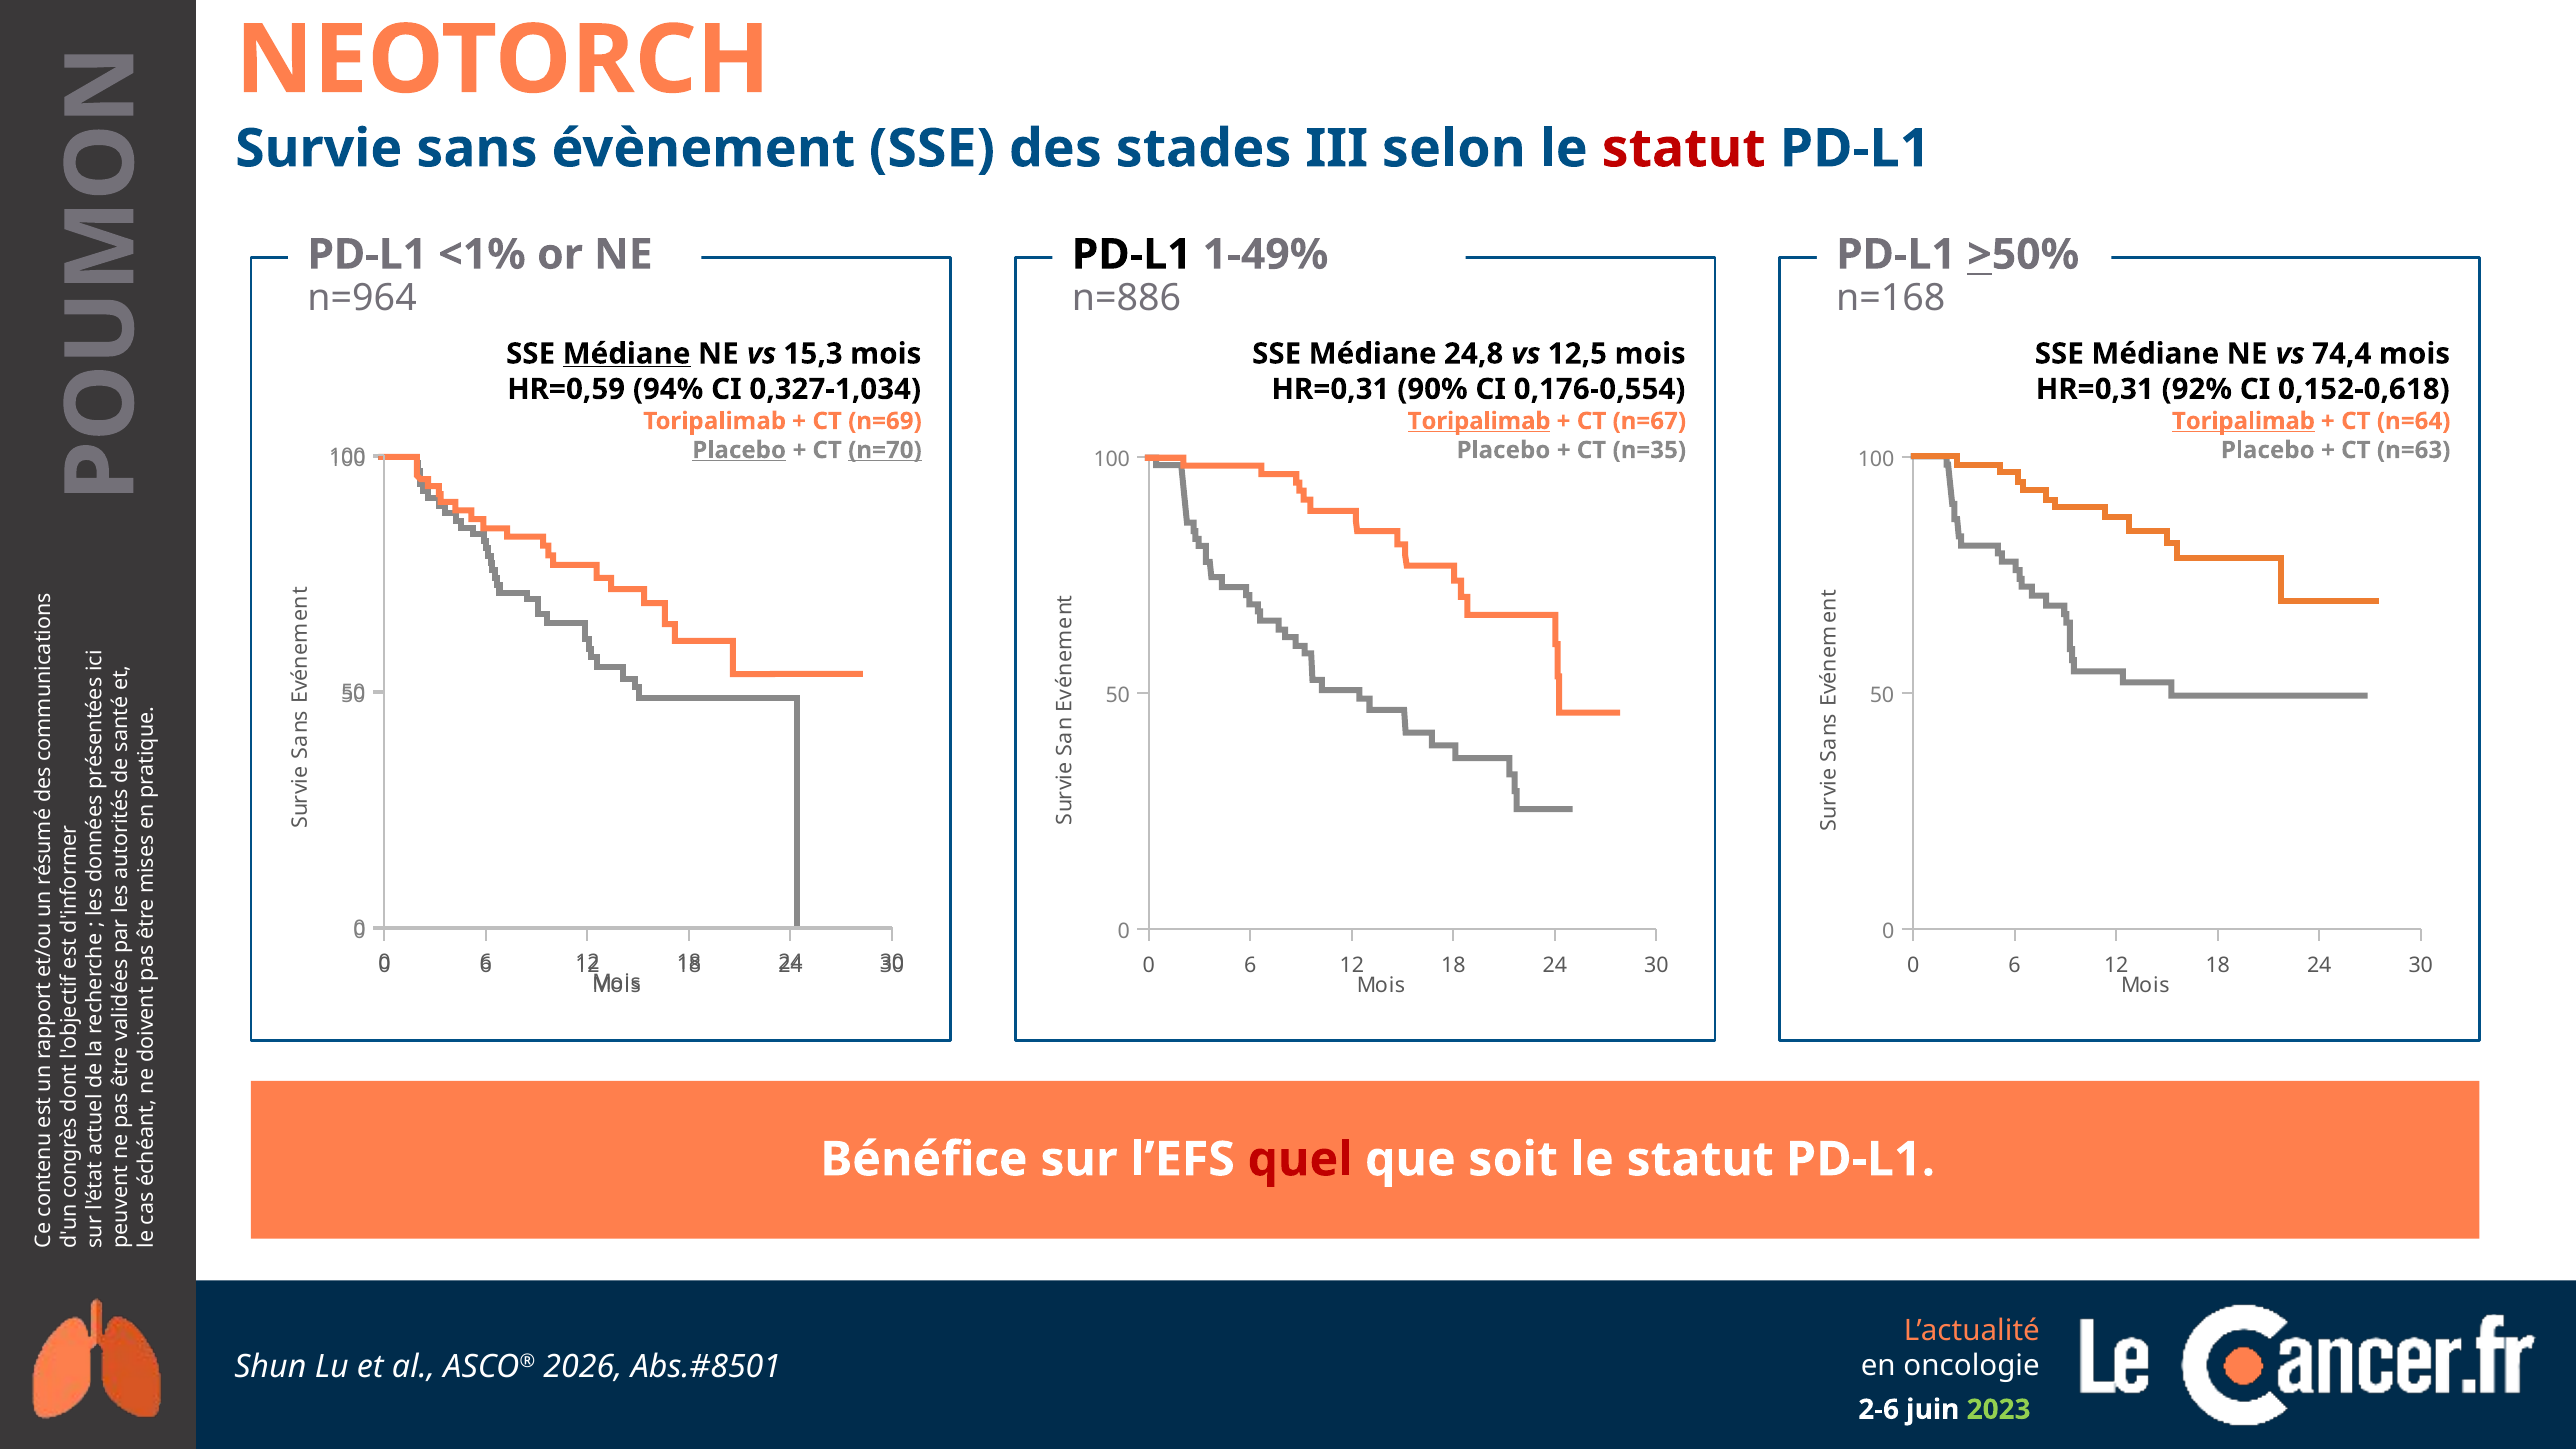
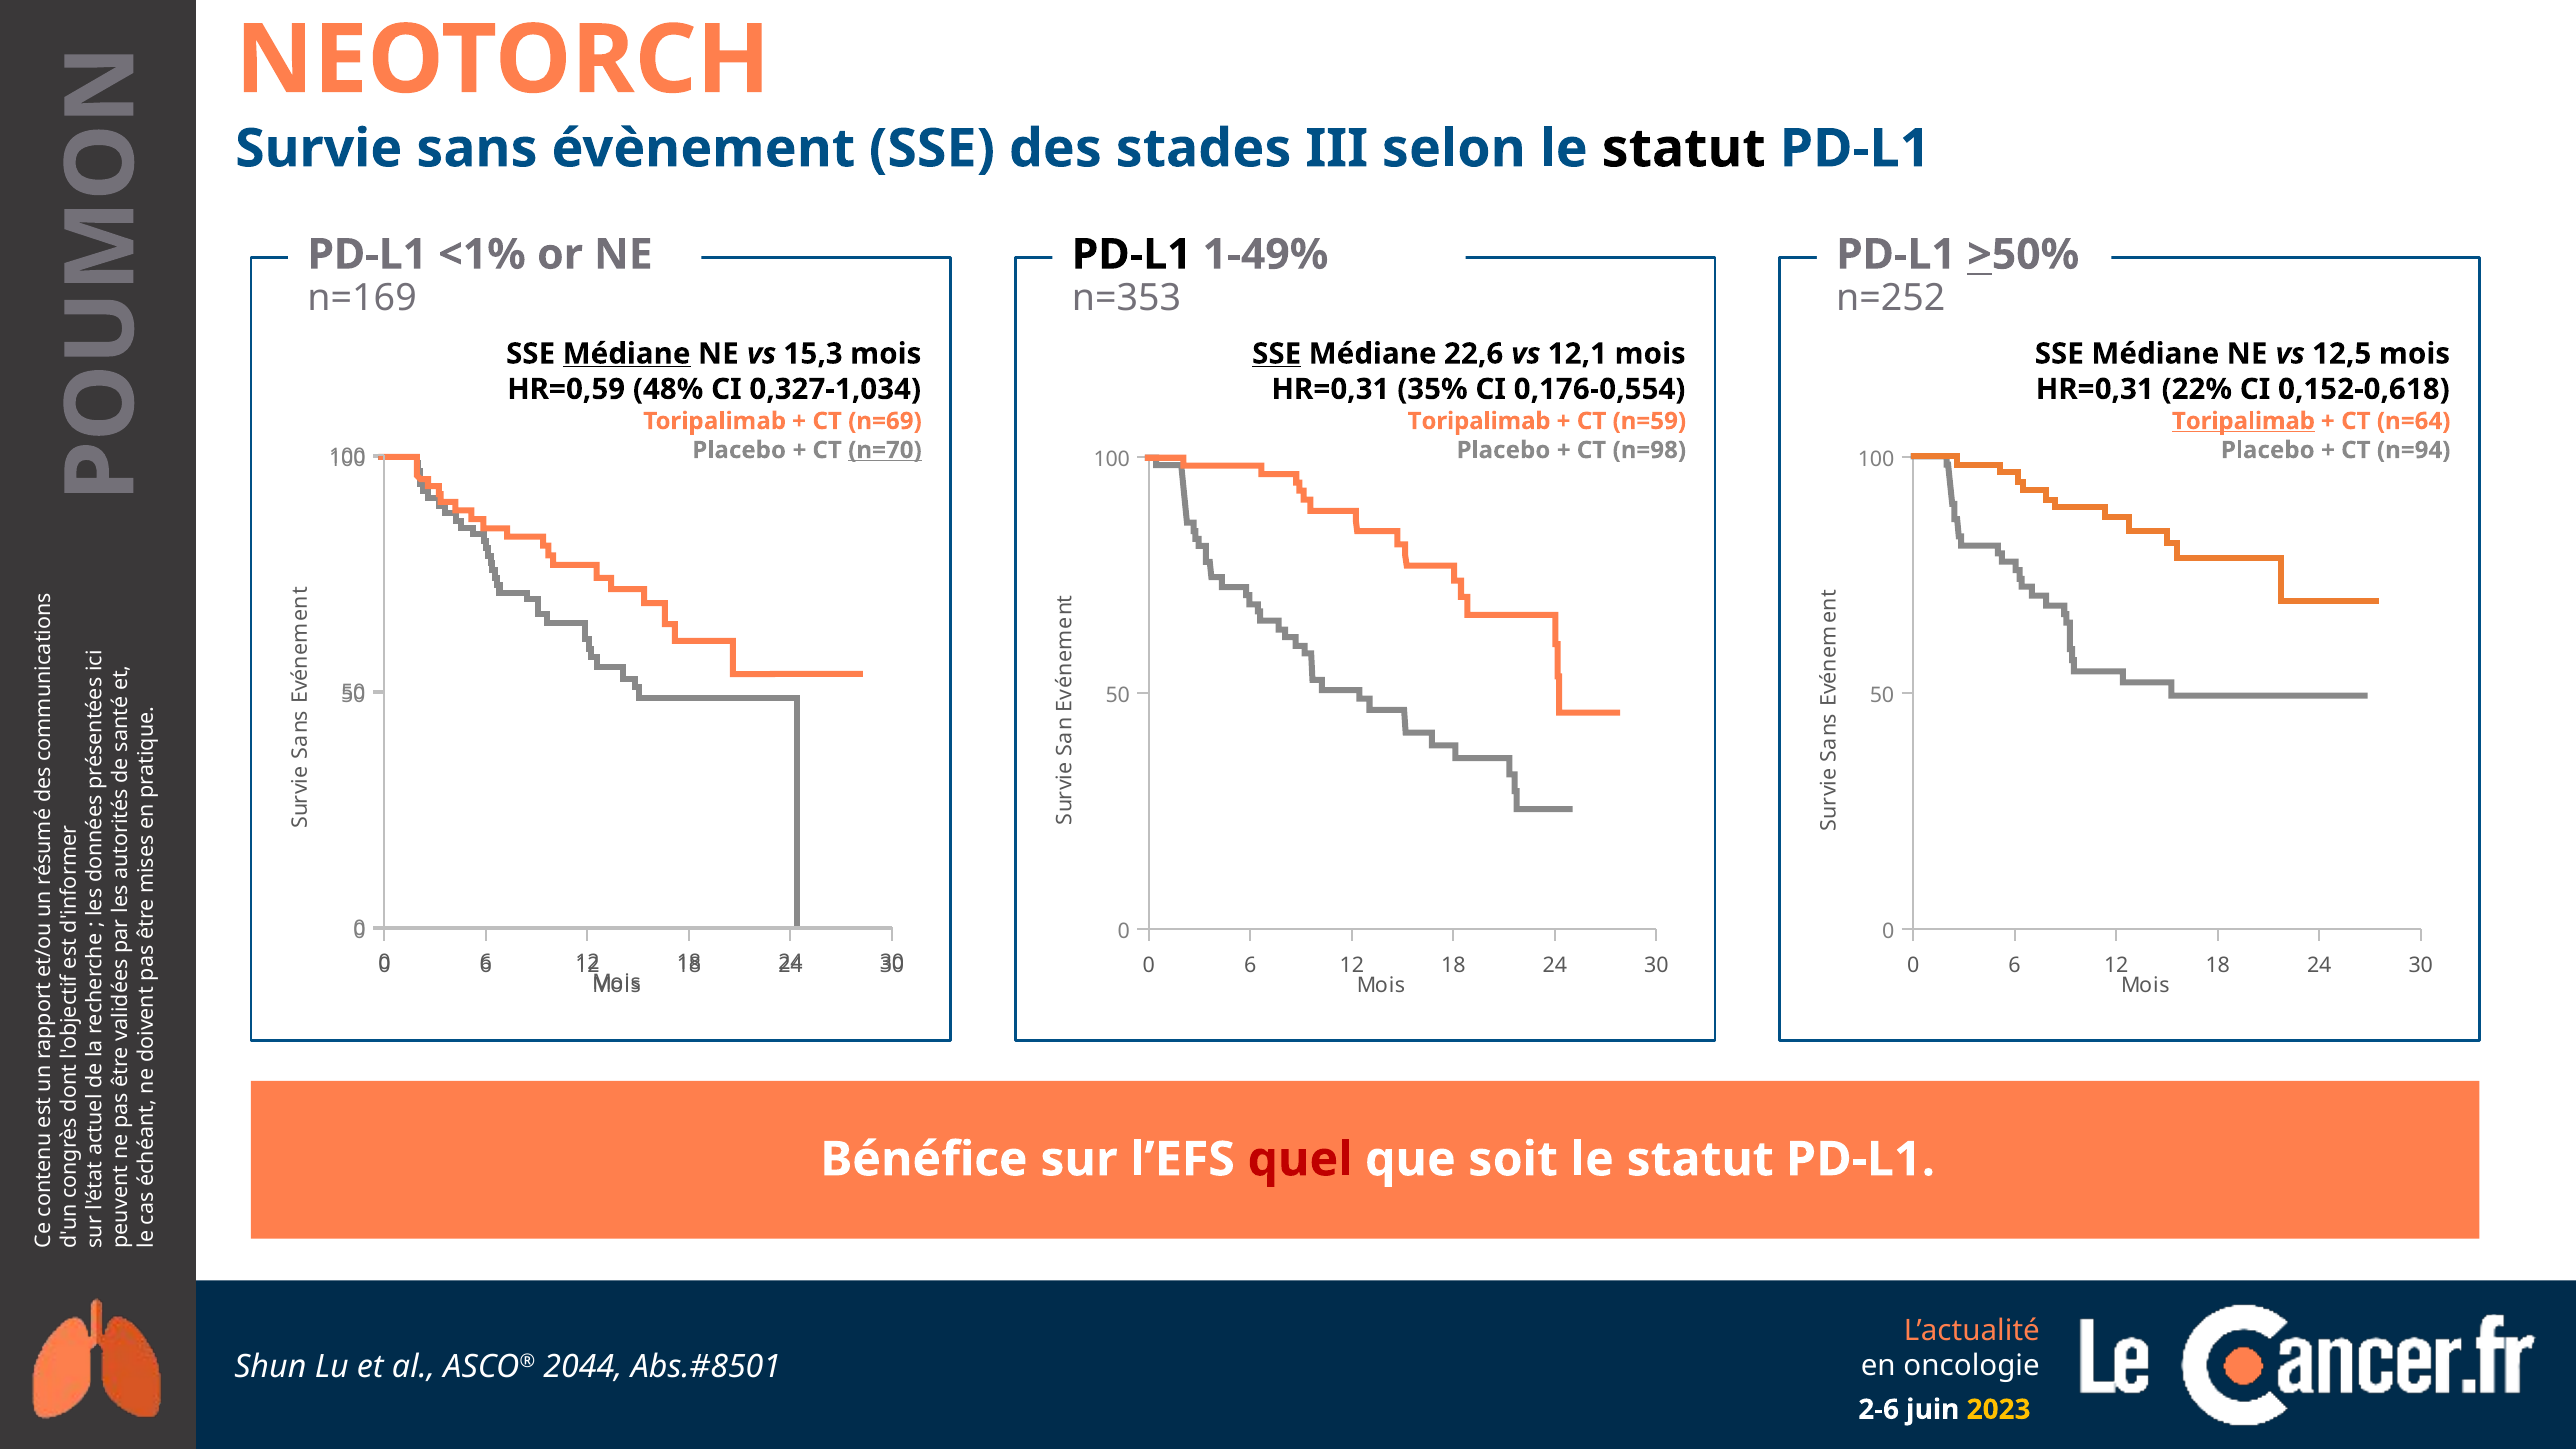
statut colour: red -> black (1684, 149)
n=964: n=964 -> n=169 (362, 298)
n=886: n=886 -> n=353 (1126, 298)
n=168: n=168 -> n=252 (1891, 298)
SSE underline: none -> present (1277, 354)
24,8: 24,8 -> 22,6 (1474, 354)
12,5: 12,5 -> 12,1 (1577, 354)
74,4: 74,4 -> 12,5 (2342, 354)
94%: 94% -> 48% (668, 389)
90%: 90% -> 35% (1432, 389)
92%: 92% -> 22% (2197, 389)
Toripalimab underline: present -> none (1479, 421)
n=67: n=67 -> n=59 (1649, 421)
Placebo underline: present -> none (739, 450)
n=35: n=35 -> n=98 (1649, 450)
n=63: n=63 -> n=94 (2414, 450)
2026: 2026 -> 2044 (583, 1367)
2023 colour: light green -> yellow (1999, 1410)
